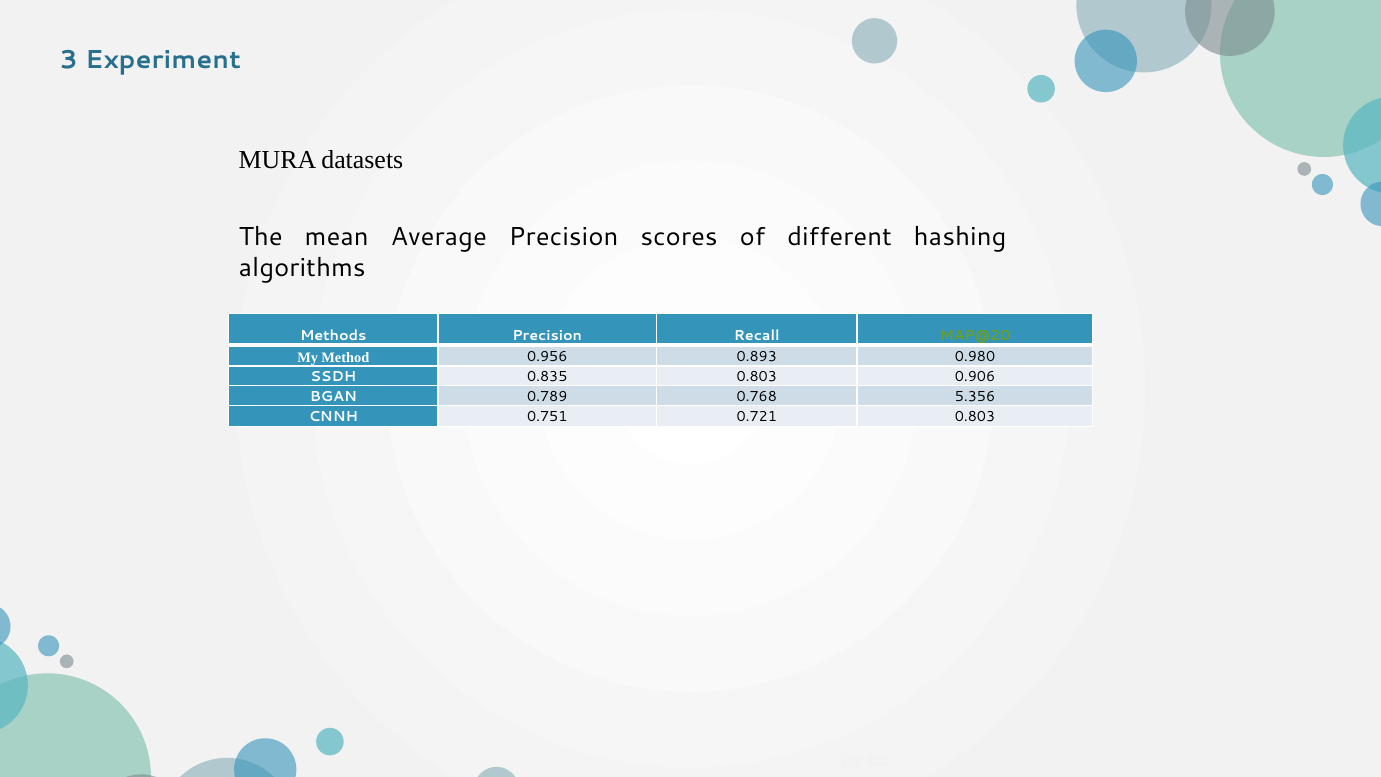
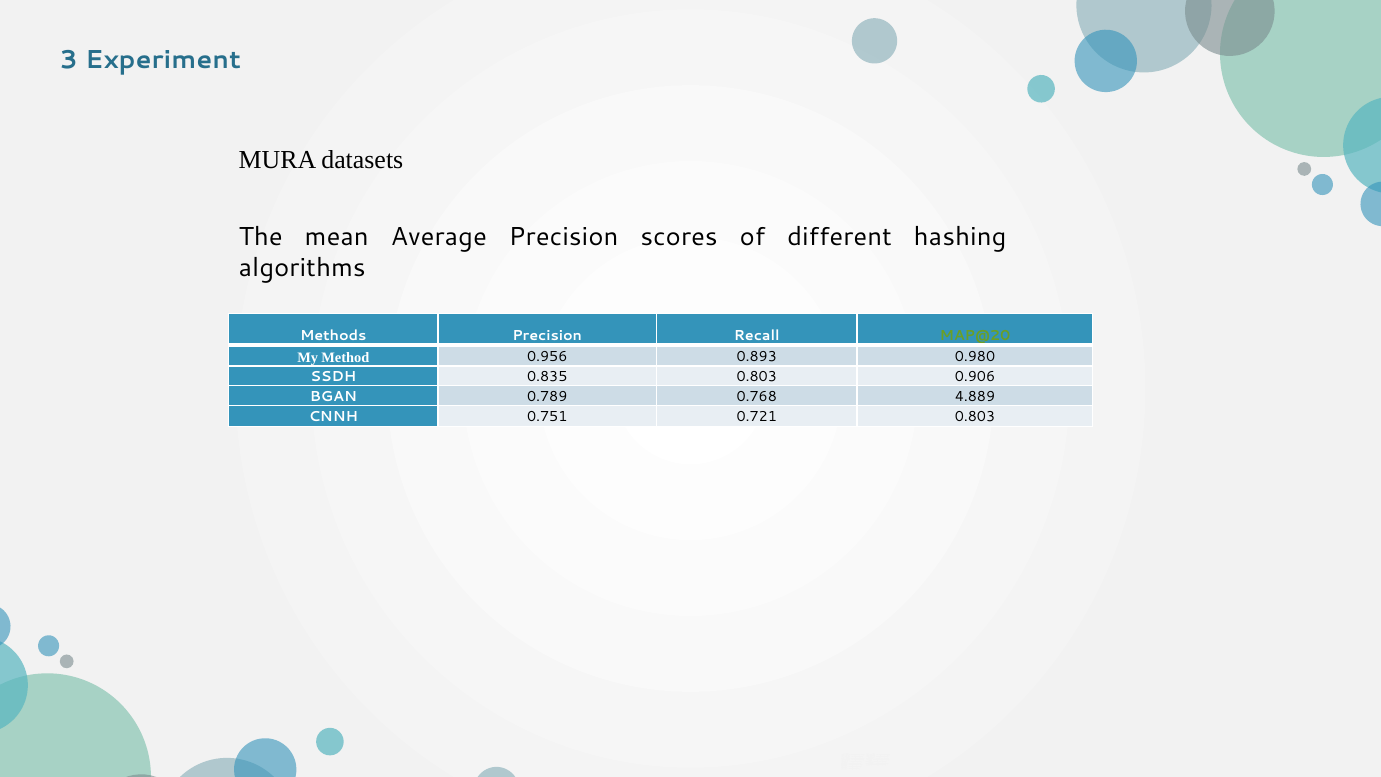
5.356: 5.356 -> 4.889 (975, 397)
